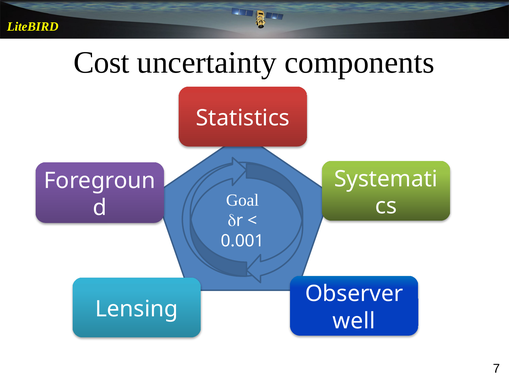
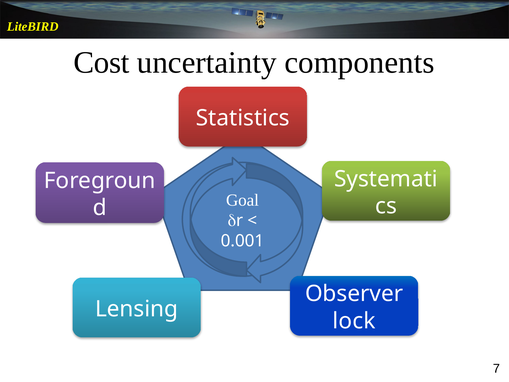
well: well -> lock (354, 321)
